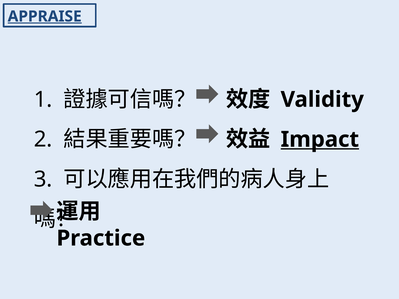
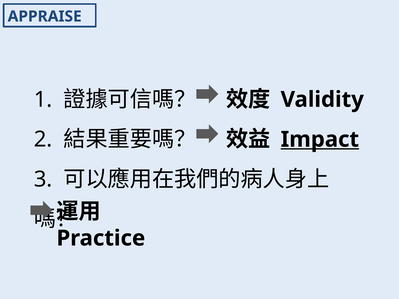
APPRAISE underline: present -> none (45, 16)
